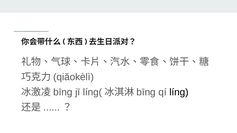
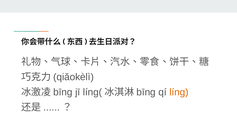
líng colour: black -> orange (179, 92)
